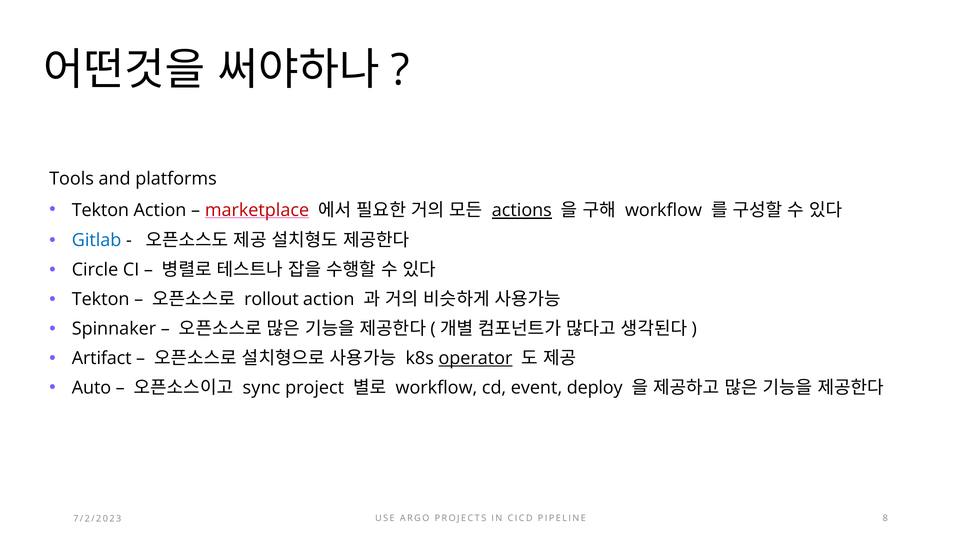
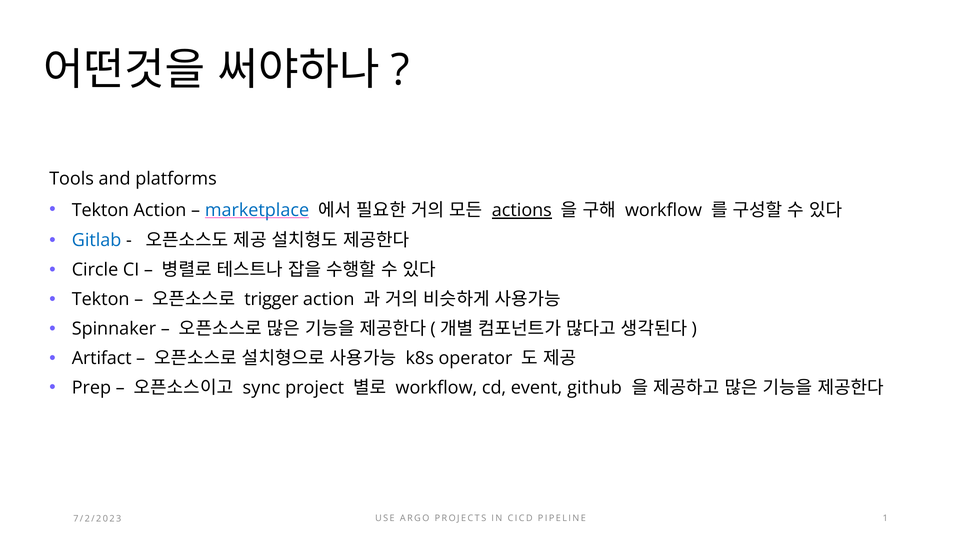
marketplace colour: red -> blue (257, 211)
rollout: rollout -> trigger (271, 300)
operator underline: present -> none (475, 359)
Auto: Auto -> Prep (91, 388)
deploy: deploy -> github (595, 388)
8: 8 -> 1 (885, 519)
